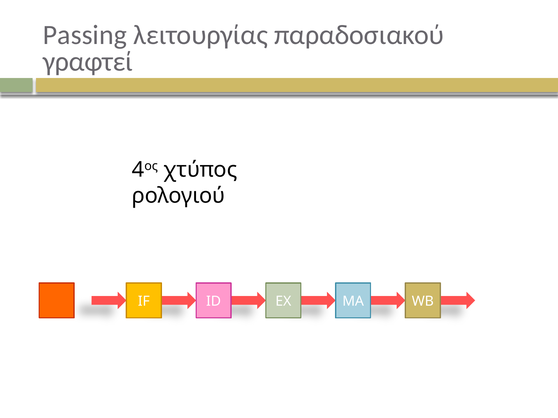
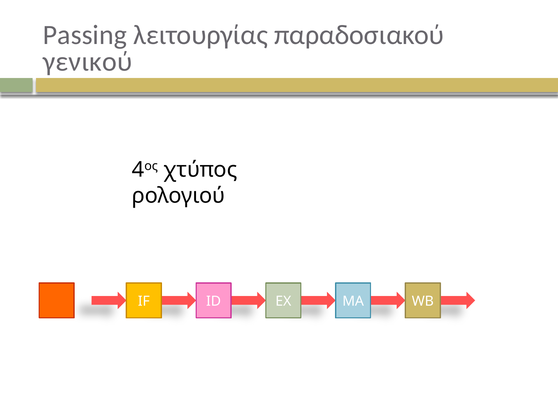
γραφτεί: γραφτεί -> γενικού (88, 62)
